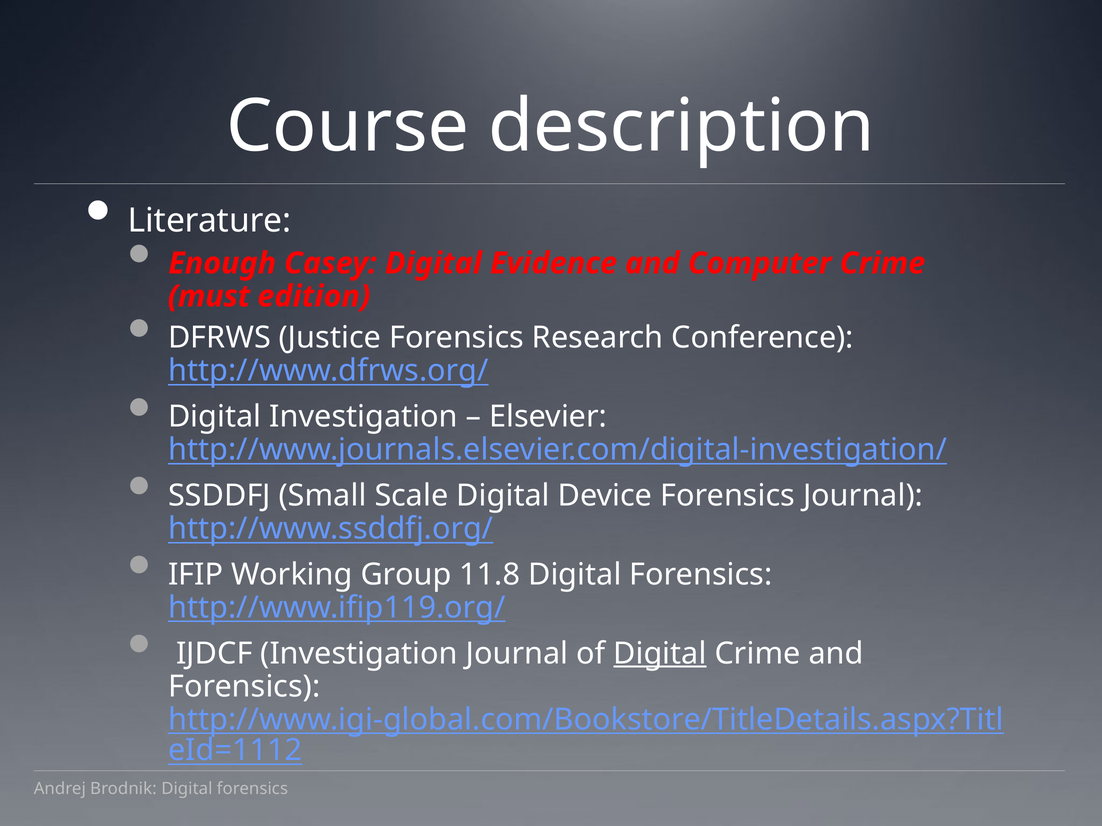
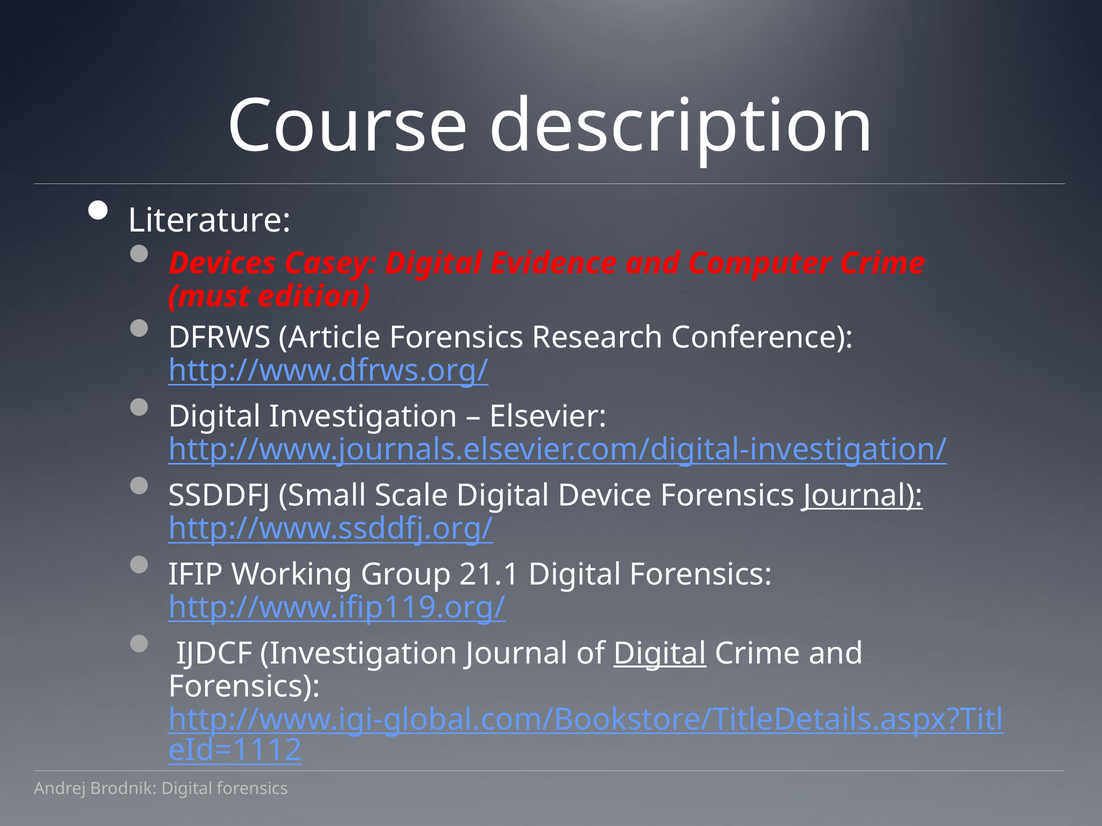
Enough: Enough -> Devices (222, 263)
Justice: Justice -> Article (330, 338)
Journal underline: none -> present (863, 496)
11.8: 11.8 -> 21.1 (490, 575)
